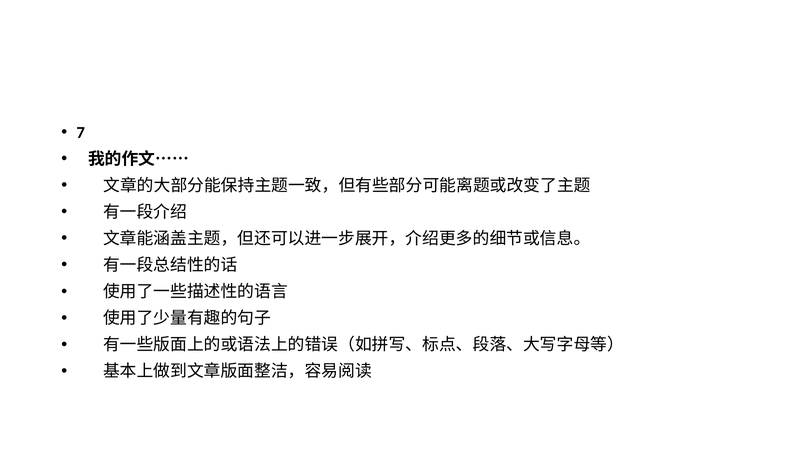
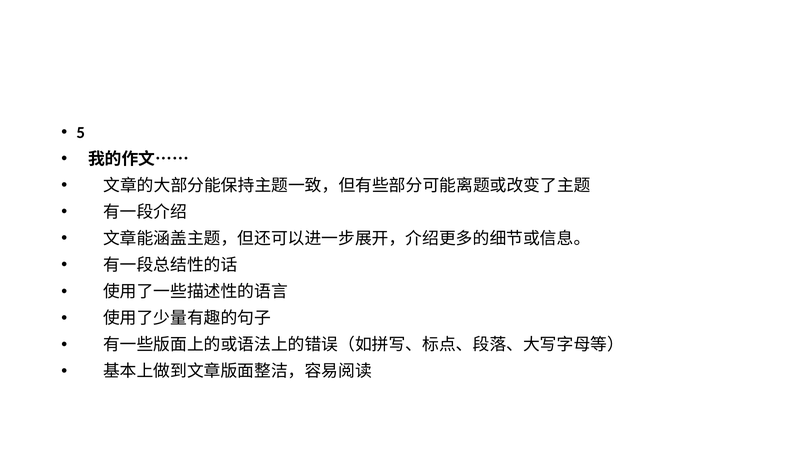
7: 7 -> 5 (81, 133)
